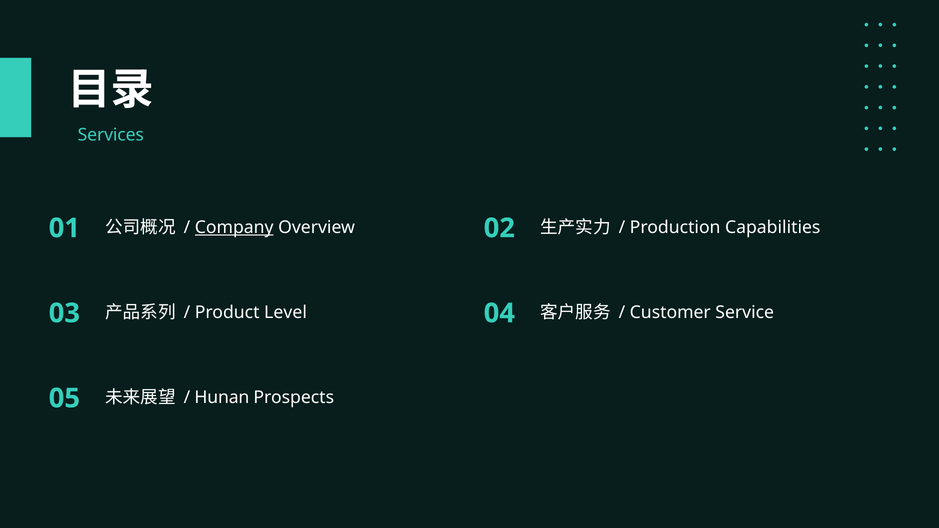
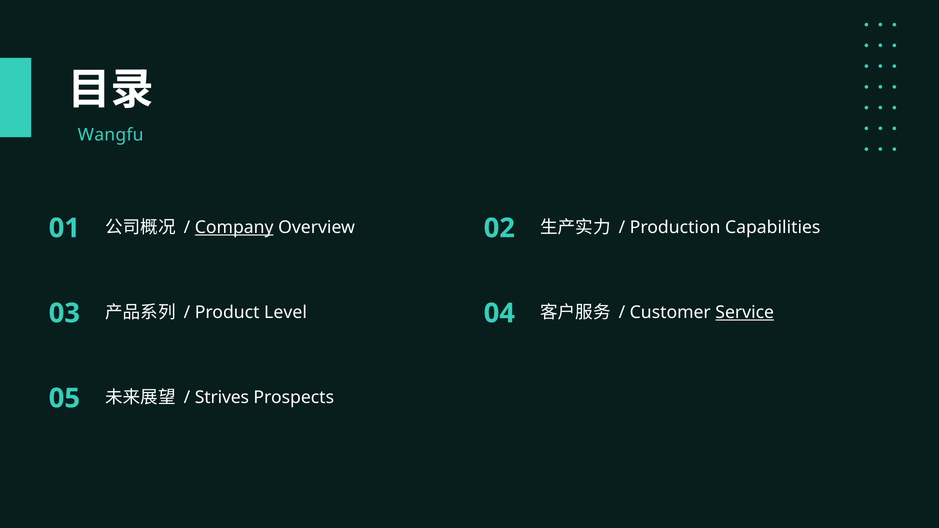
Services: Services -> Wangfu (111, 135)
Service underline: none -> present (745, 313)
Hunan: Hunan -> Strives (222, 398)
